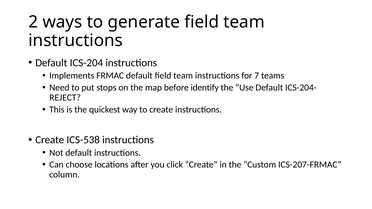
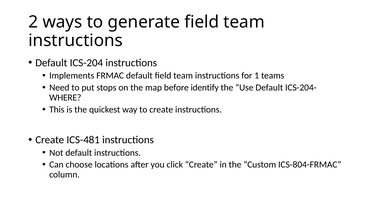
7: 7 -> 1 (257, 76)
REJECT: REJECT -> WHERE (65, 98)
ICS-538: ICS-538 -> ICS-481 (83, 140)
ICS-207-FRMAC: ICS-207-FRMAC -> ICS-804-FRMAC (310, 165)
